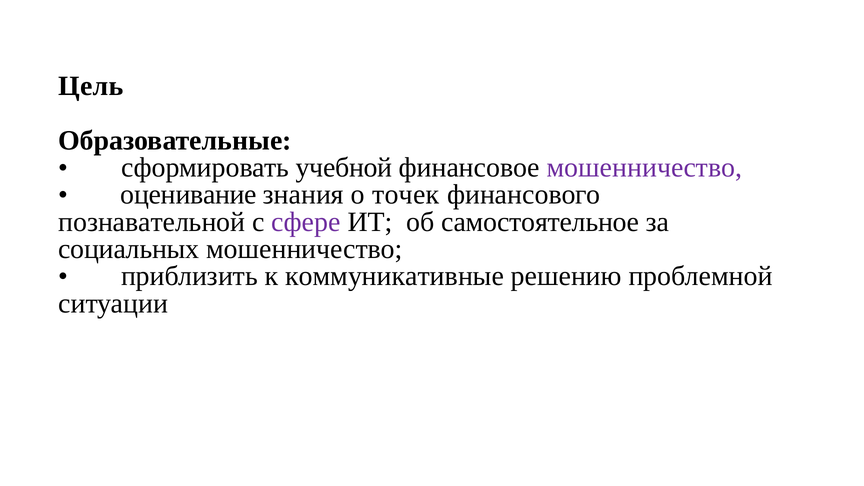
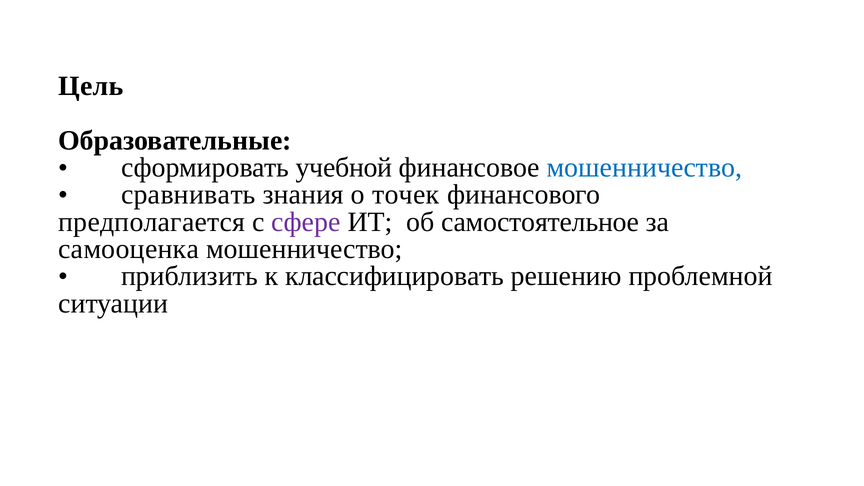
мошенничество colour: purple -> blue (645, 168)
оценивание: оценивание -> сравнивать (188, 195)
познавательной: познавательной -> предполагается (152, 222)
социальных: социальных -> самооценка (129, 249)
коммуникативные: коммуникативные -> классифицировать (395, 276)
